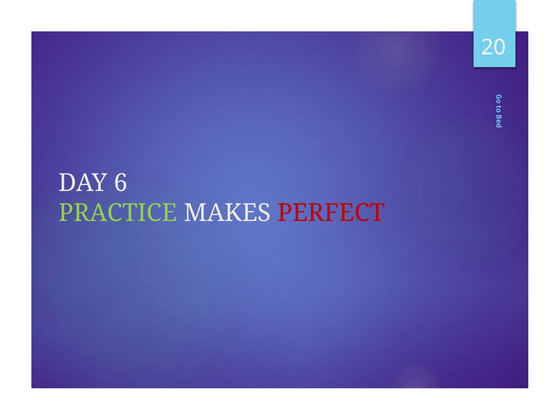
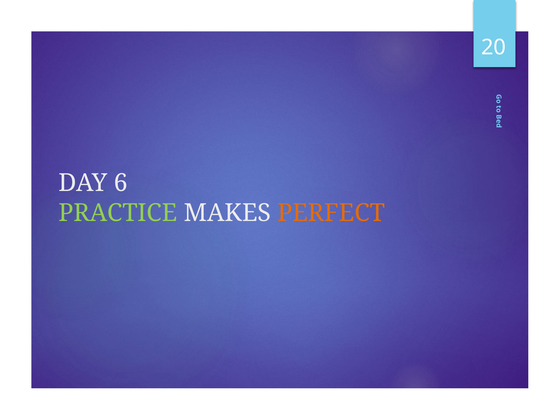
PERFECT colour: red -> orange (331, 213)
